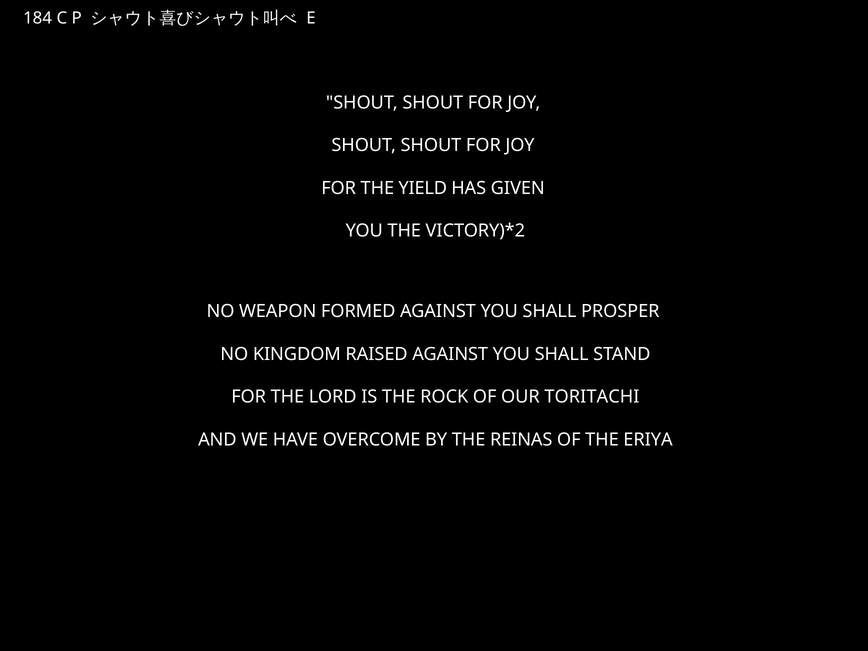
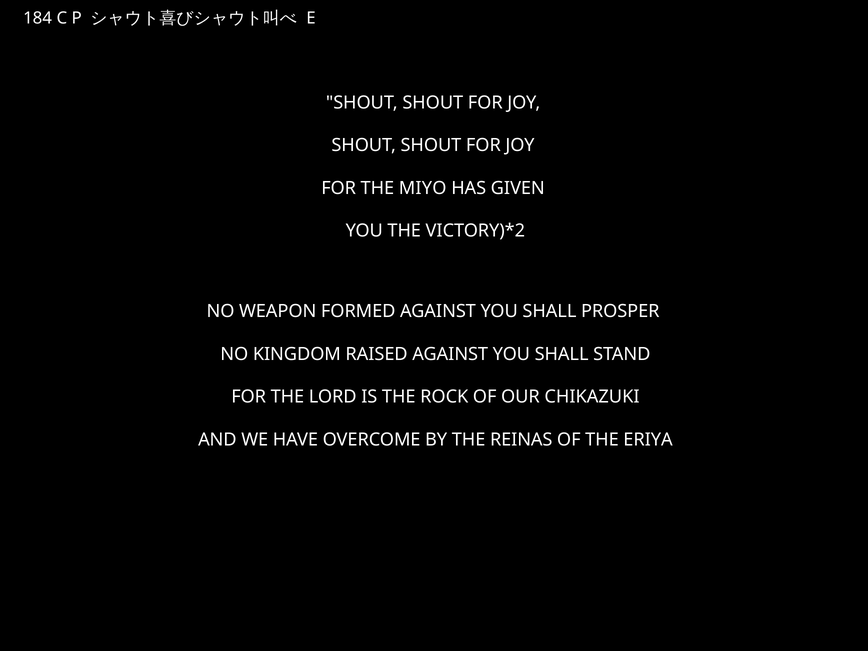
YIELD: YIELD -> MIYO (423, 188)
TORITACHI: TORITACHI -> CHIKAZUKI (592, 397)
